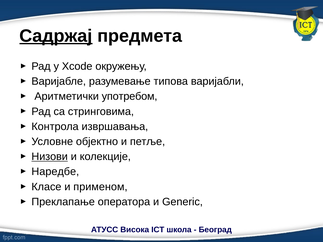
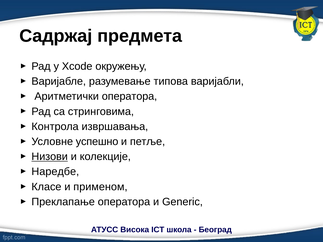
Садржај underline: present -> none (56, 36)
Аритметички употребом: употребом -> оператора (129, 96)
објектно: објектно -> успешно (97, 142)
